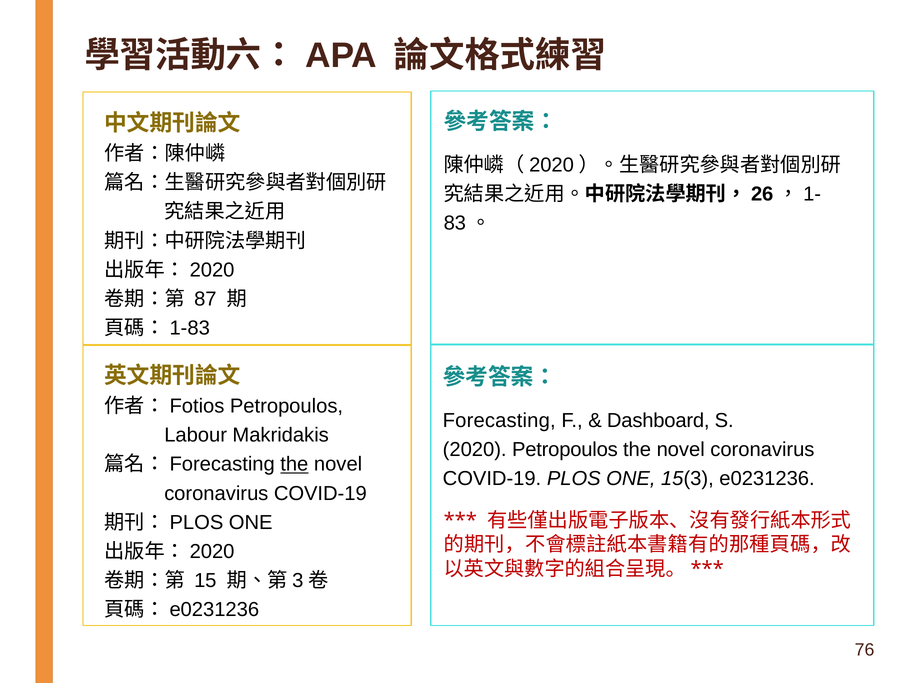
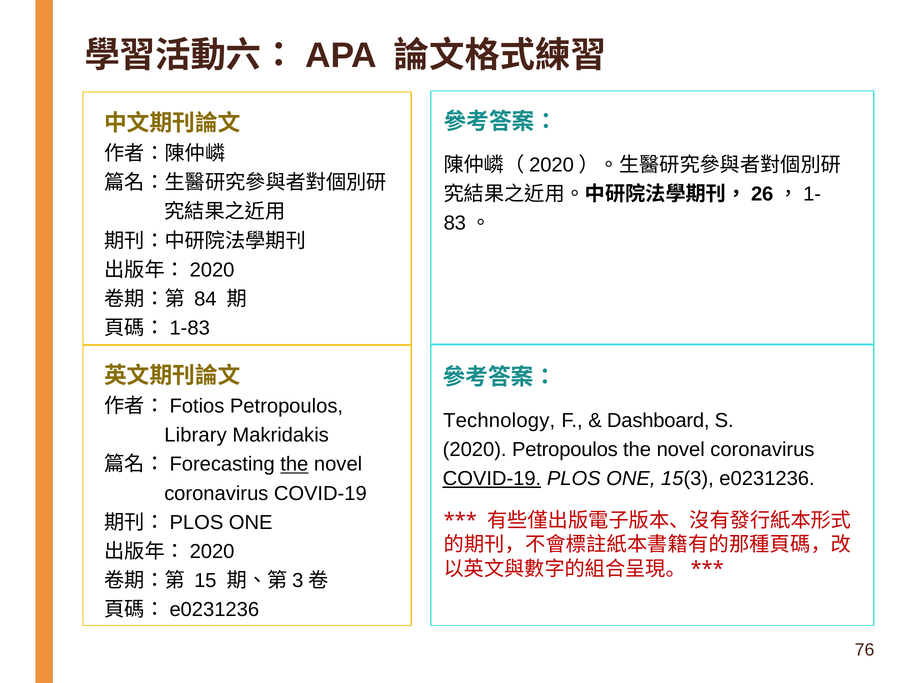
87: 87 -> 84 (205, 299)
Forecasting: Forecasting -> Technology (499, 420)
Labour: Labour -> Library (196, 435)
COVID-19 underline: none -> present (492, 478)
